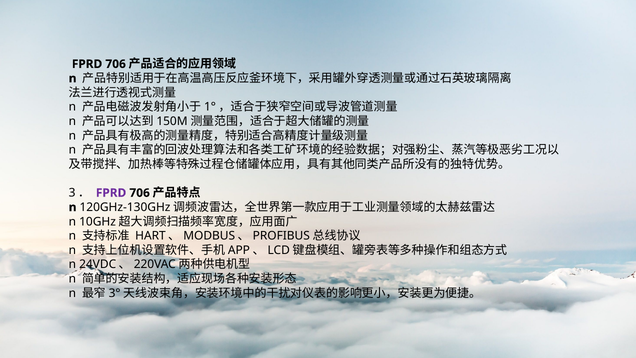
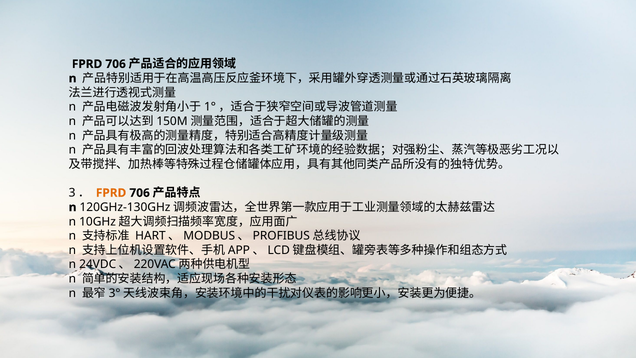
FPRD colour: purple -> orange (111, 193)
